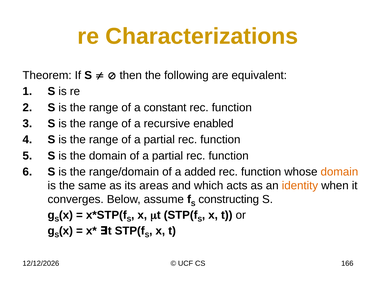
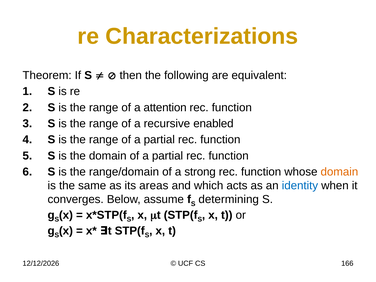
constant: constant -> attention (165, 108)
added: added -> strong (200, 172)
identity colour: orange -> blue (300, 186)
constructing: constructing -> determining (229, 199)
